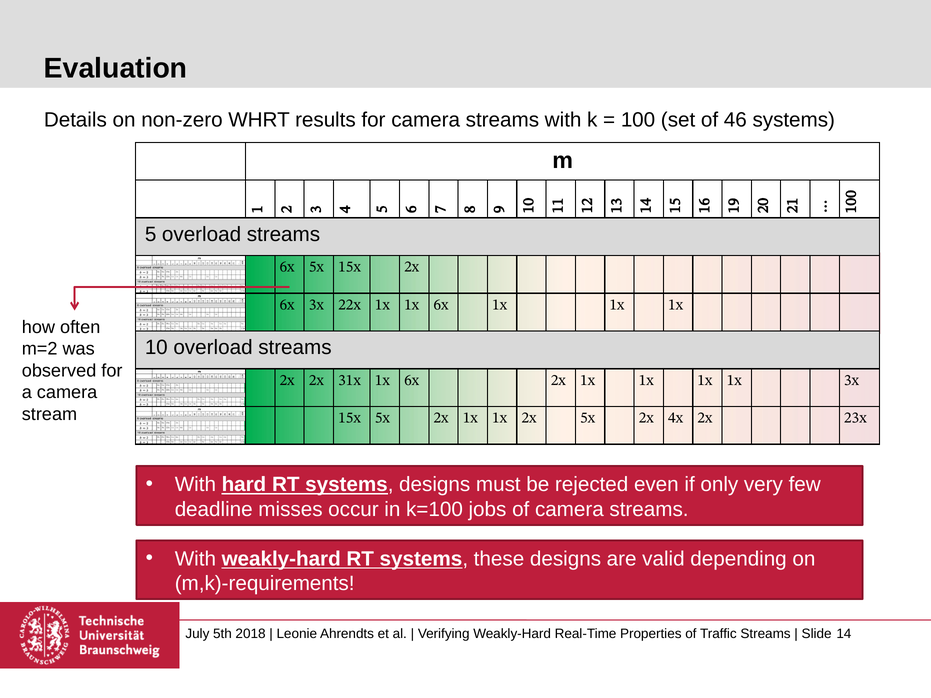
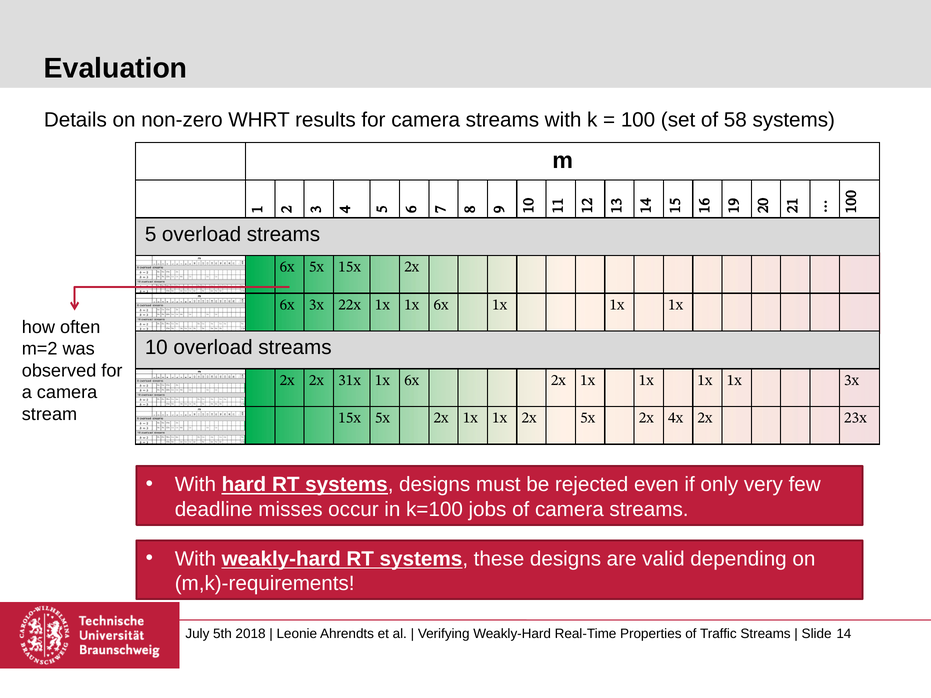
46: 46 -> 58 (735, 120)
